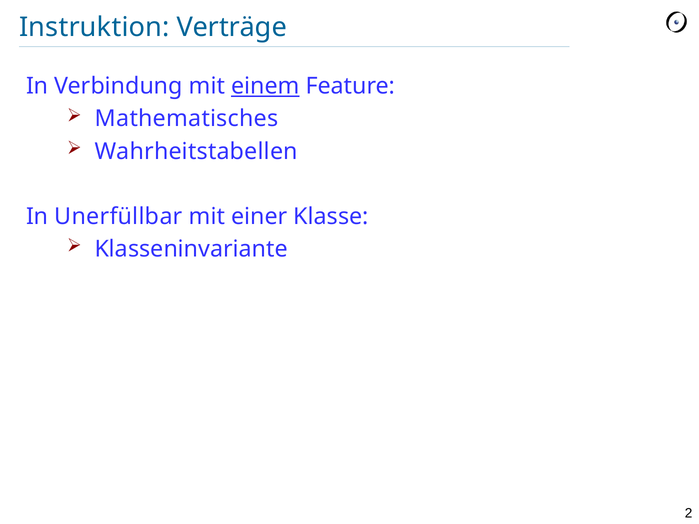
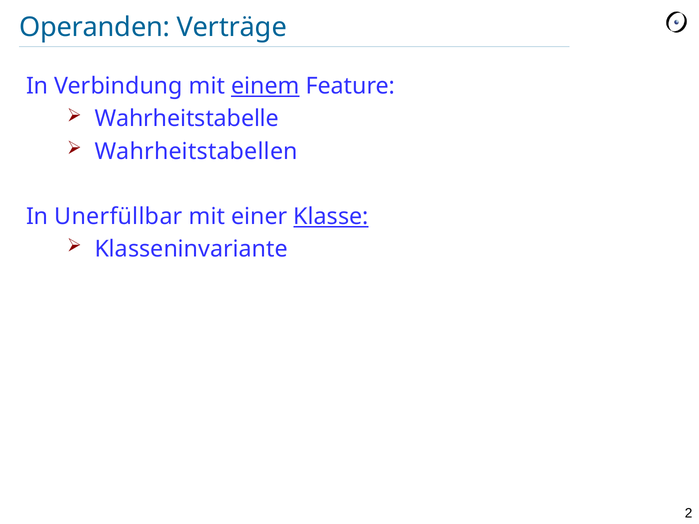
Instruktion: Instruktion -> Operanden (95, 27)
Mathematisches: Mathematisches -> Wahrheitstabelle (187, 119)
Klasse underline: none -> present (331, 217)
